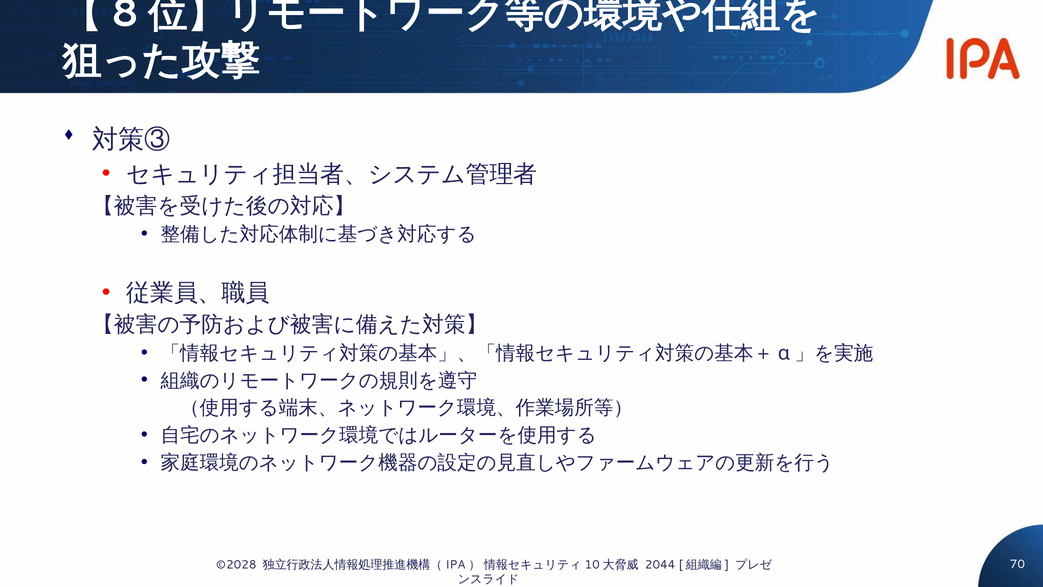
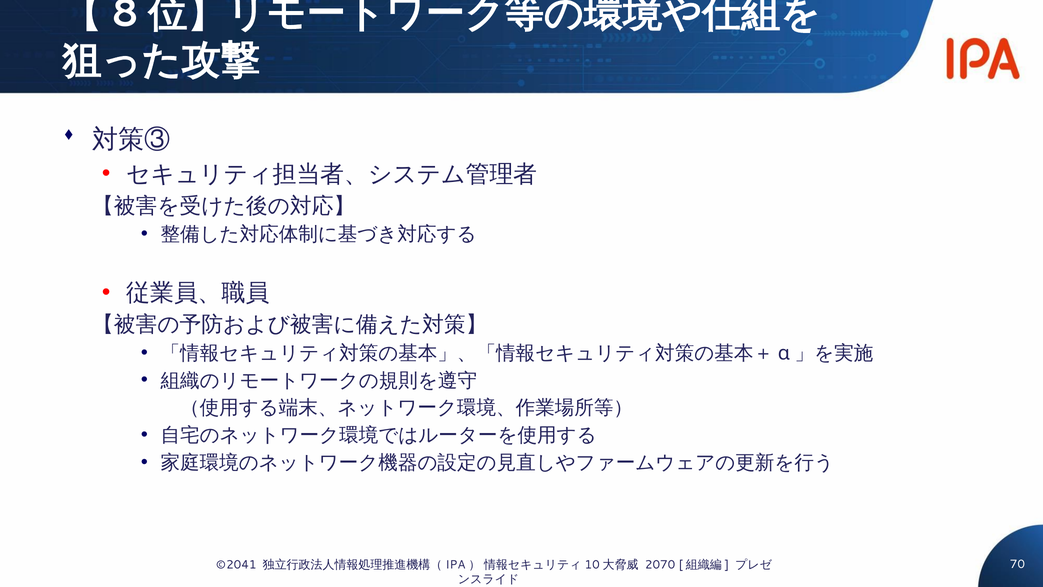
©2028: ©2028 -> ©2041 (236, 564)
2044: 2044 -> 2070 (660, 564)
